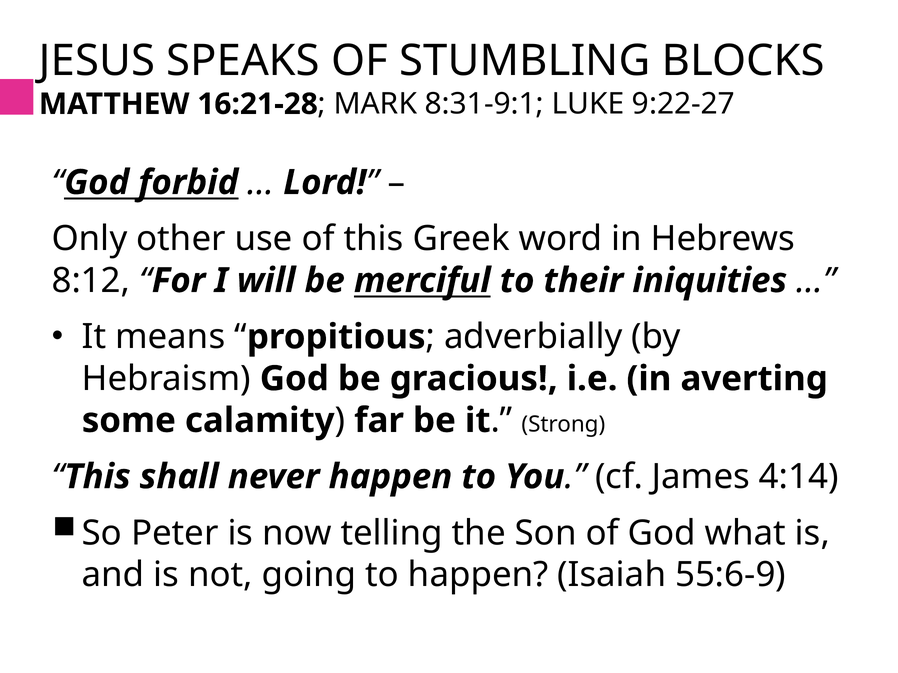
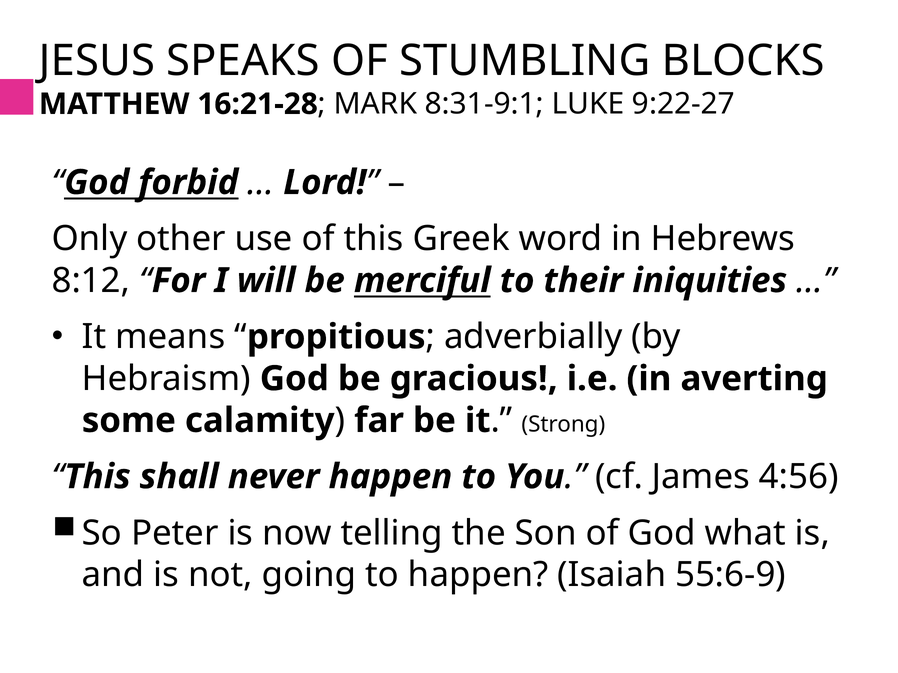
4:14: 4:14 -> 4:56 (799, 477)
